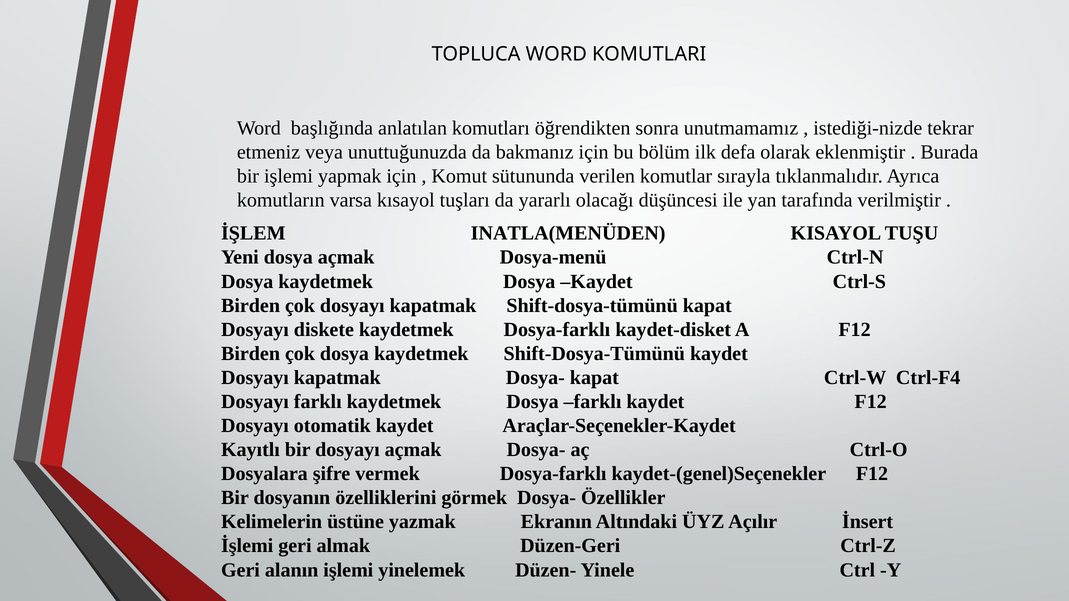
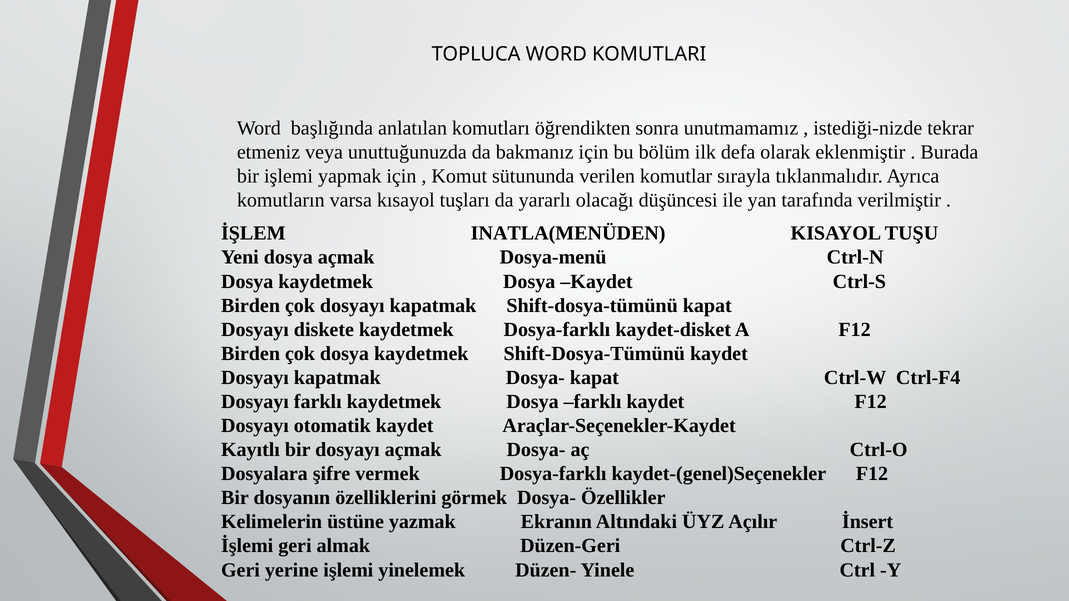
alanın: alanın -> yerine (292, 570)
